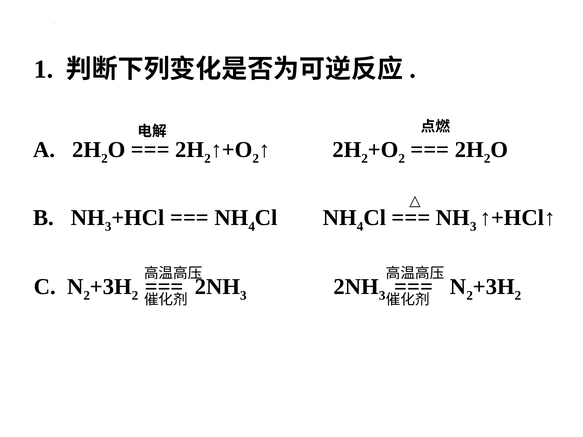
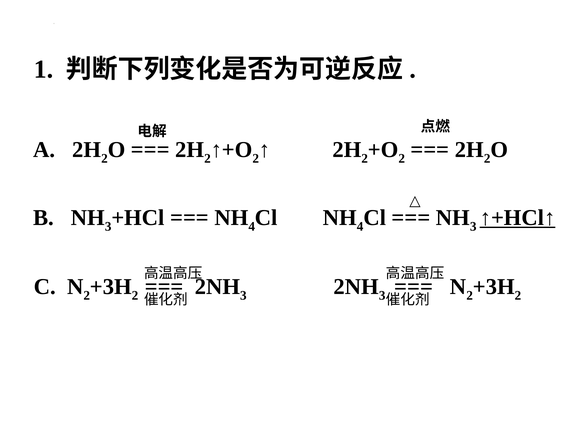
↑+HCl↑ underline: none -> present (518, 218)
